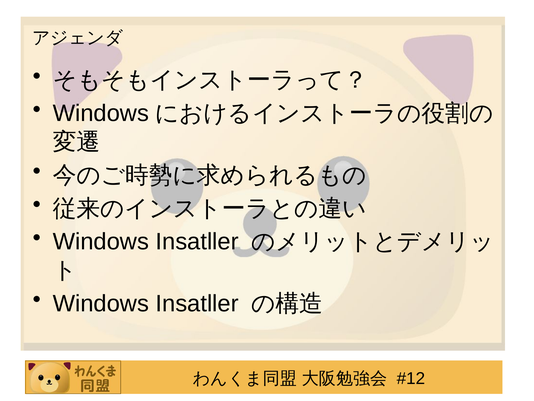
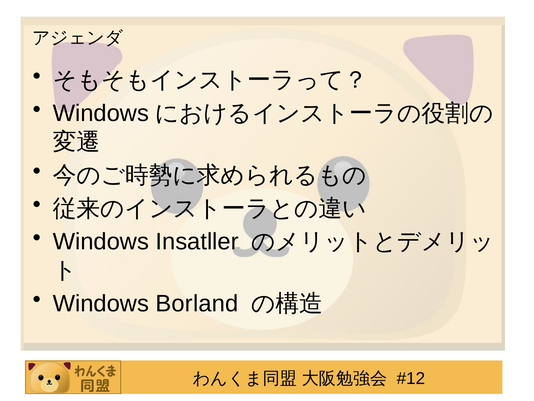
Insatller: Insatller -> Borland (197, 303)
